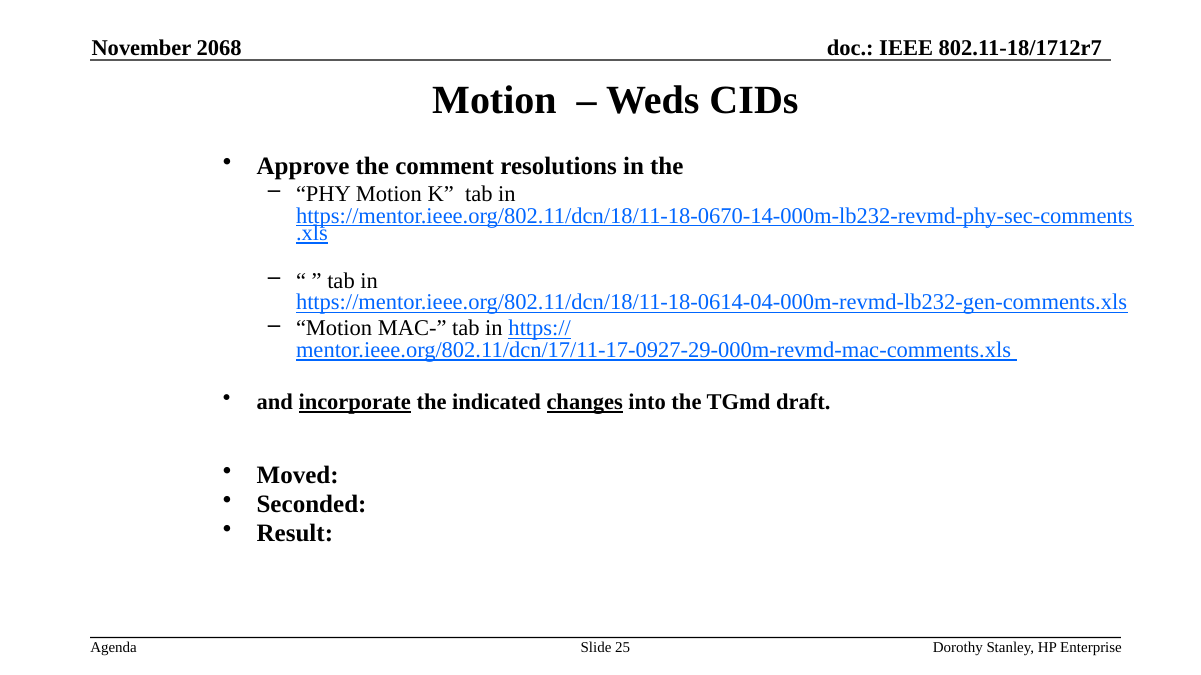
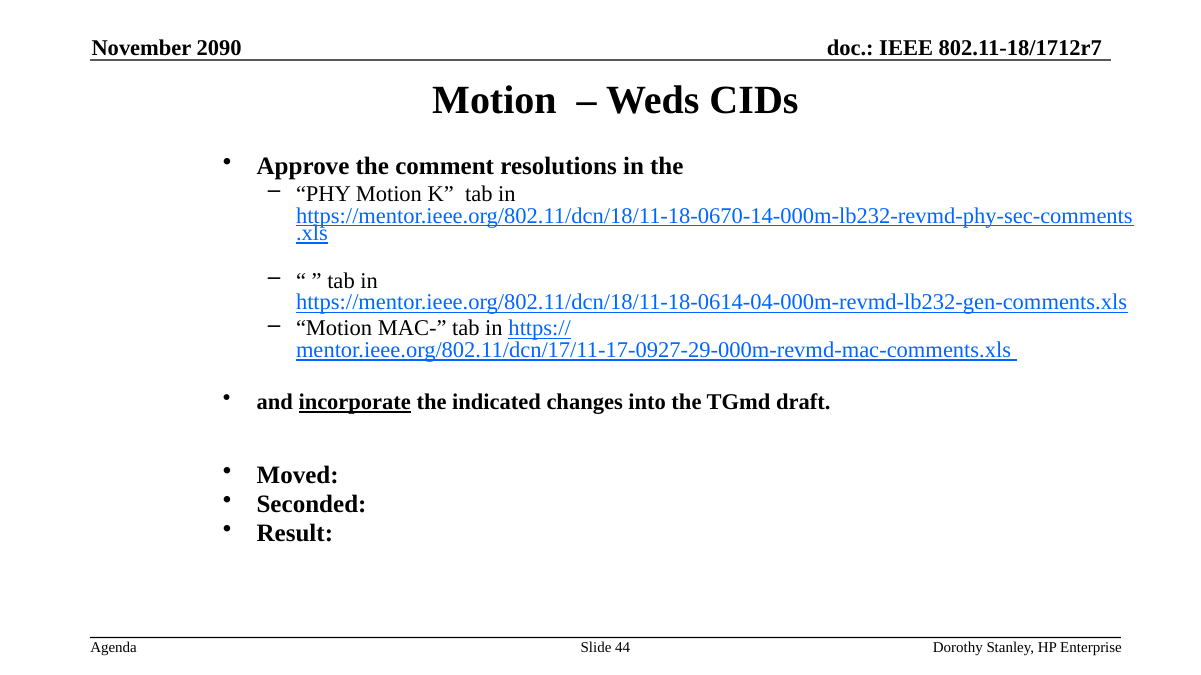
2068: 2068 -> 2090 (219, 48)
changes underline: present -> none (585, 403)
25: 25 -> 44 (623, 648)
